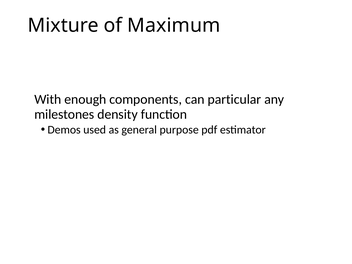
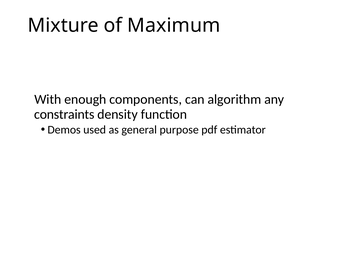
particular: particular -> algorithm (234, 99)
milestones: milestones -> constraints (64, 114)
